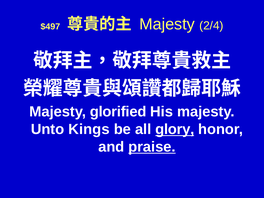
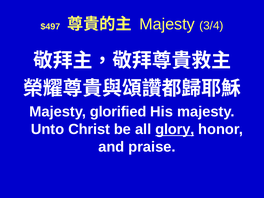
2/4: 2/4 -> 3/4 (211, 26)
Kings: Kings -> Christ (89, 129)
praise underline: present -> none (152, 147)
